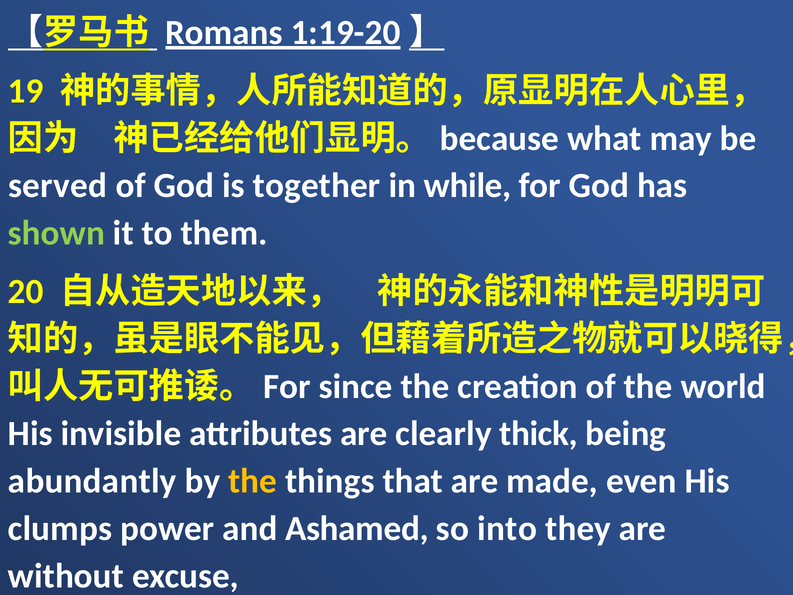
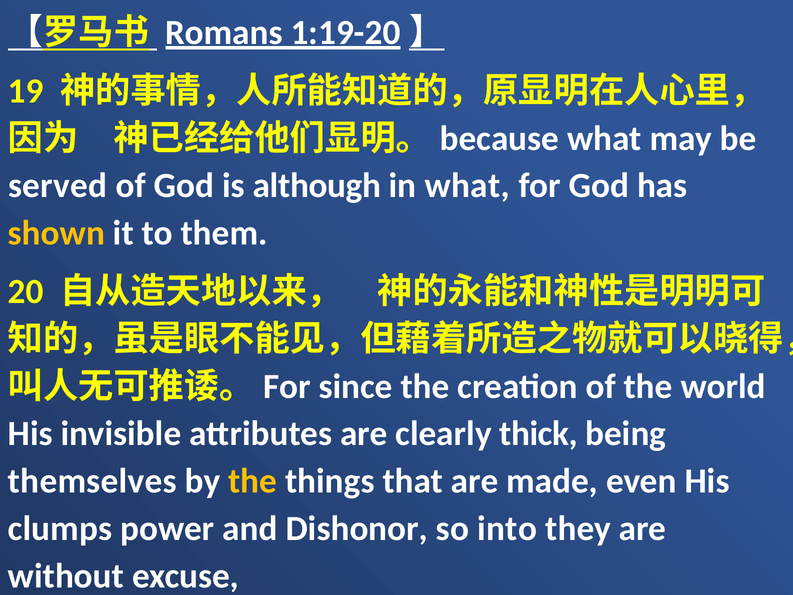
together: together -> although (317, 186)
in while: while -> what (467, 186)
shown colour: light green -> yellow (56, 233)
abundantly: abundantly -> themselves (92, 481)
Ashamed: Ashamed -> Dishonor (357, 528)
